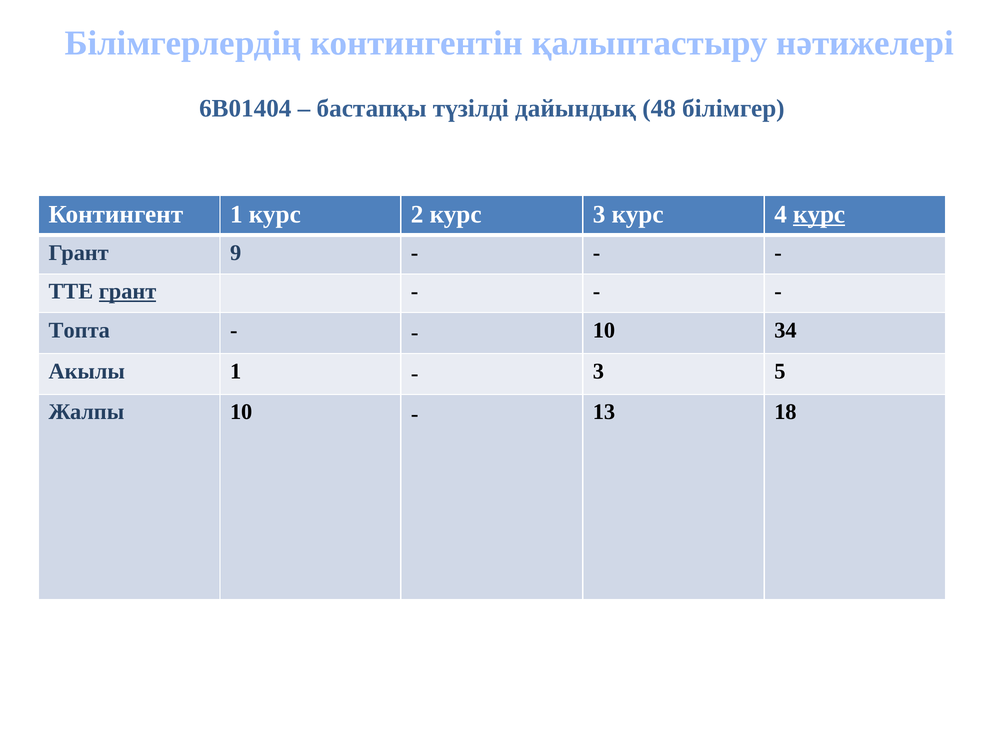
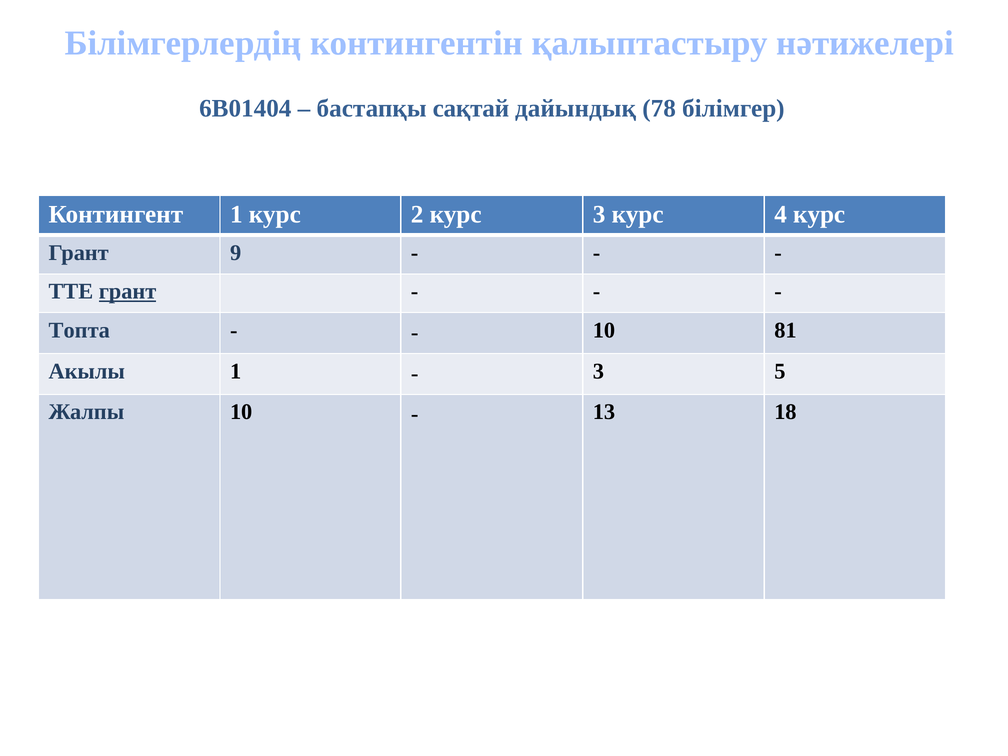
түзілді: түзілді -> сақтай (471, 108)
48: 48 -> 78 (659, 108)
курс underline: present -> none (819, 215)
34: 34 -> 81 (785, 330)
